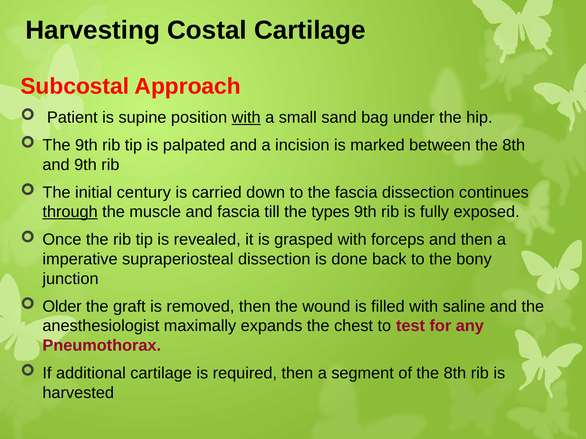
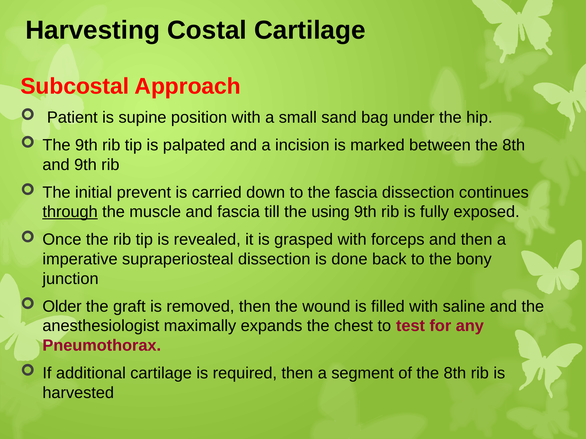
with underline: present -> none (246, 118)
century: century -> prevent (144, 193)
types: types -> using (331, 212)
